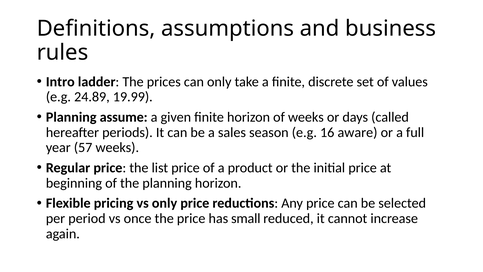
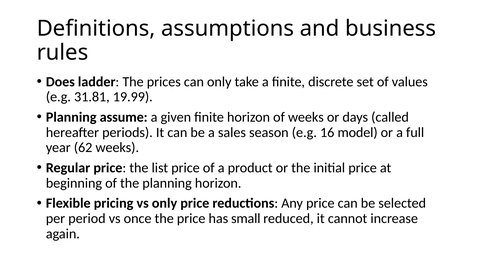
Intro: Intro -> Does (60, 82)
24.89: 24.89 -> 31.81 (92, 97)
aware: aware -> model (358, 132)
57: 57 -> 62 (83, 147)
